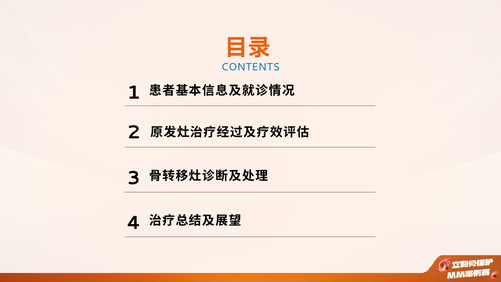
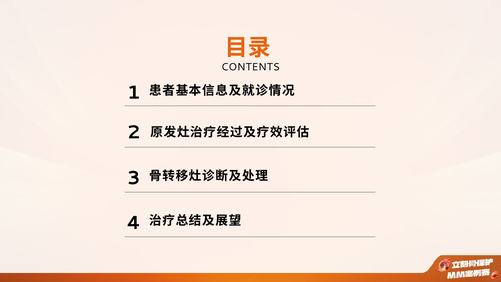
CONTENTS colour: blue -> black (250, 67)
